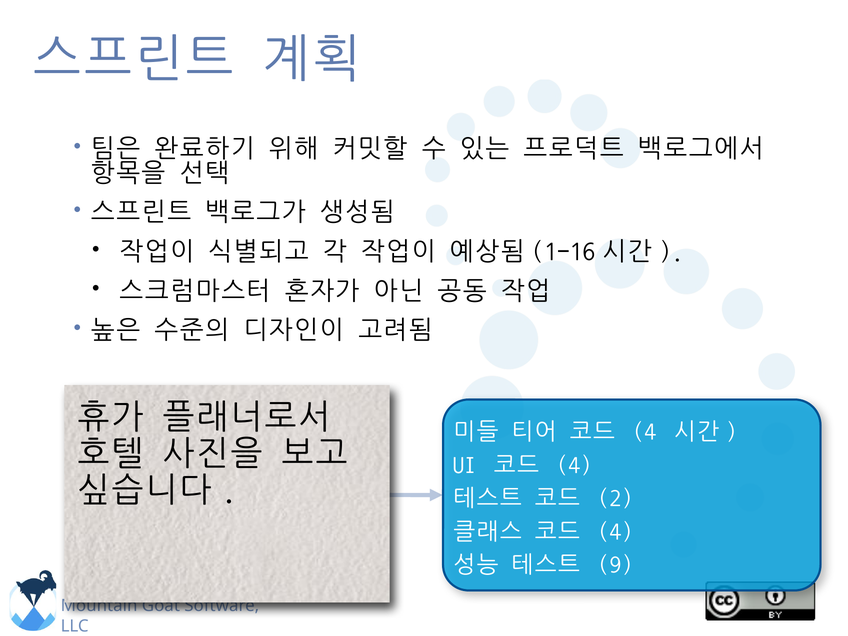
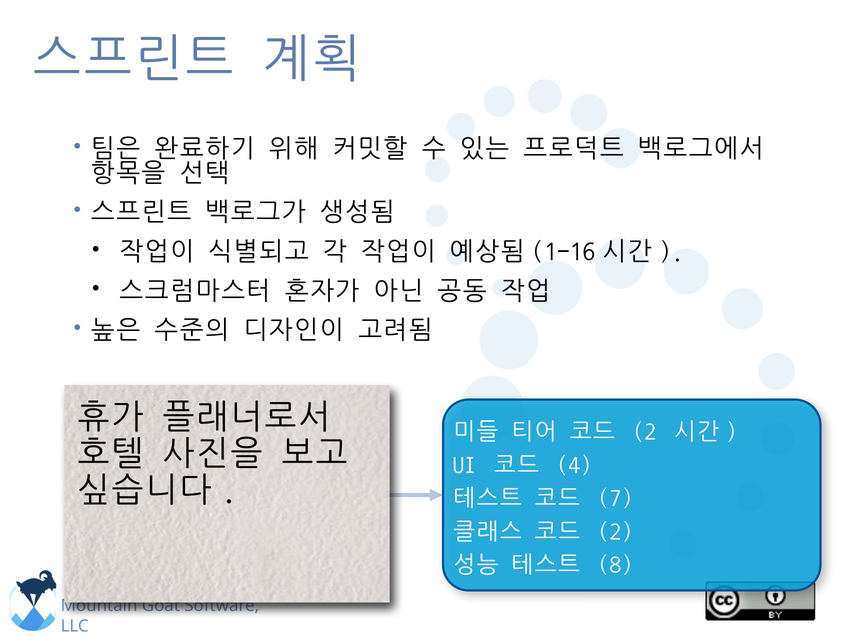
4: 4 -> 2 (644, 431)
2: 2 -> 7 (615, 498)
4: 4 -> 2 (615, 531)
9: 9 -> 8 (615, 564)
